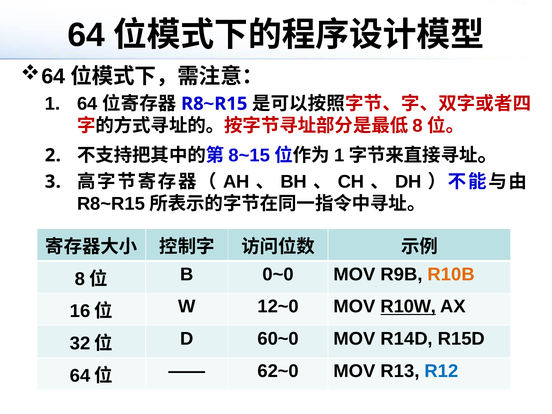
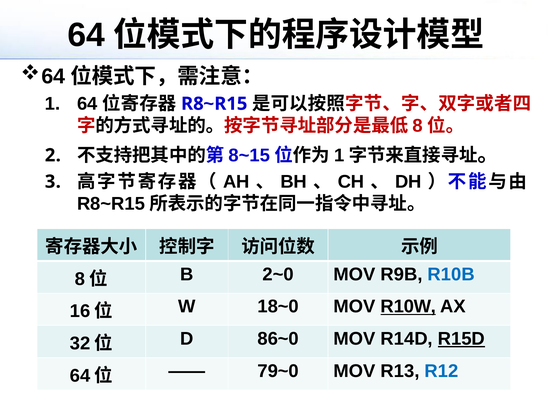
0~0: 0~0 -> 2~0 (278, 274)
R10B colour: orange -> blue (451, 274)
12~0: 12~0 -> 18~0 (278, 307)
60~0: 60~0 -> 86~0 (278, 339)
R15D underline: none -> present (461, 339)
62~0: 62~0 -> 79~0 (278, 371)
